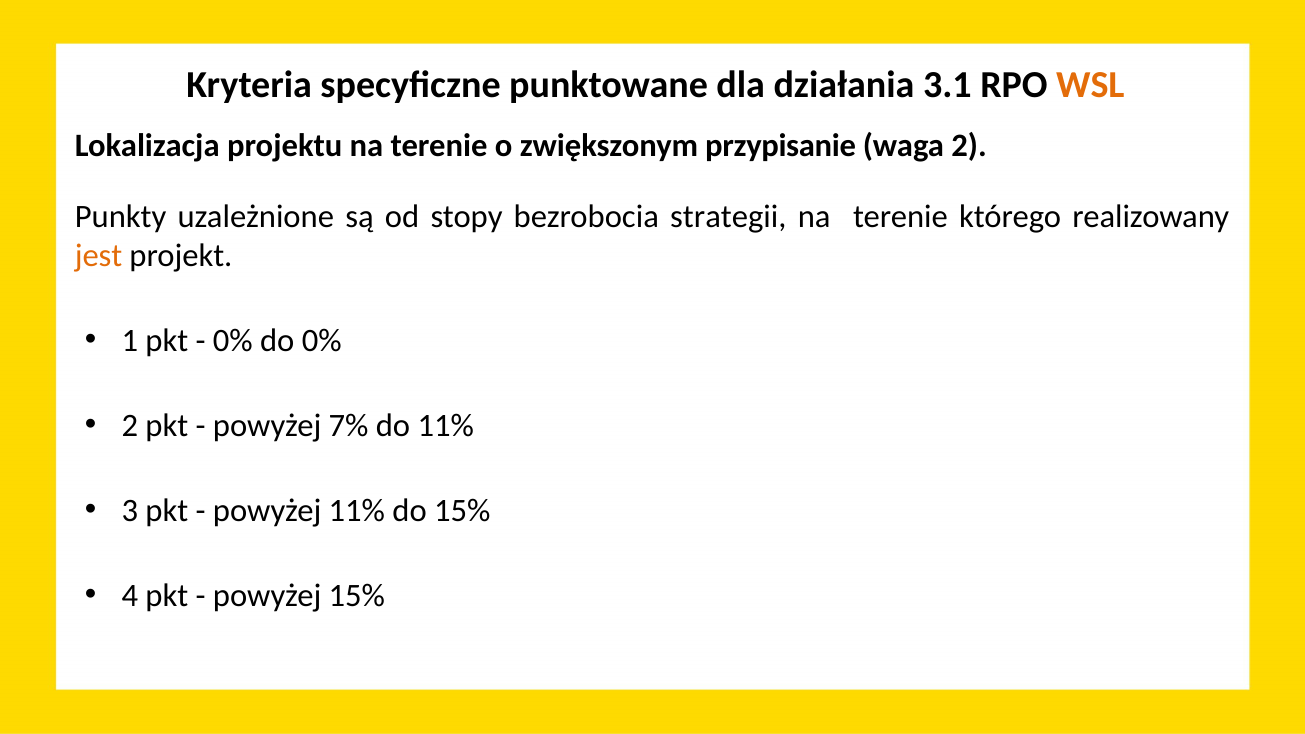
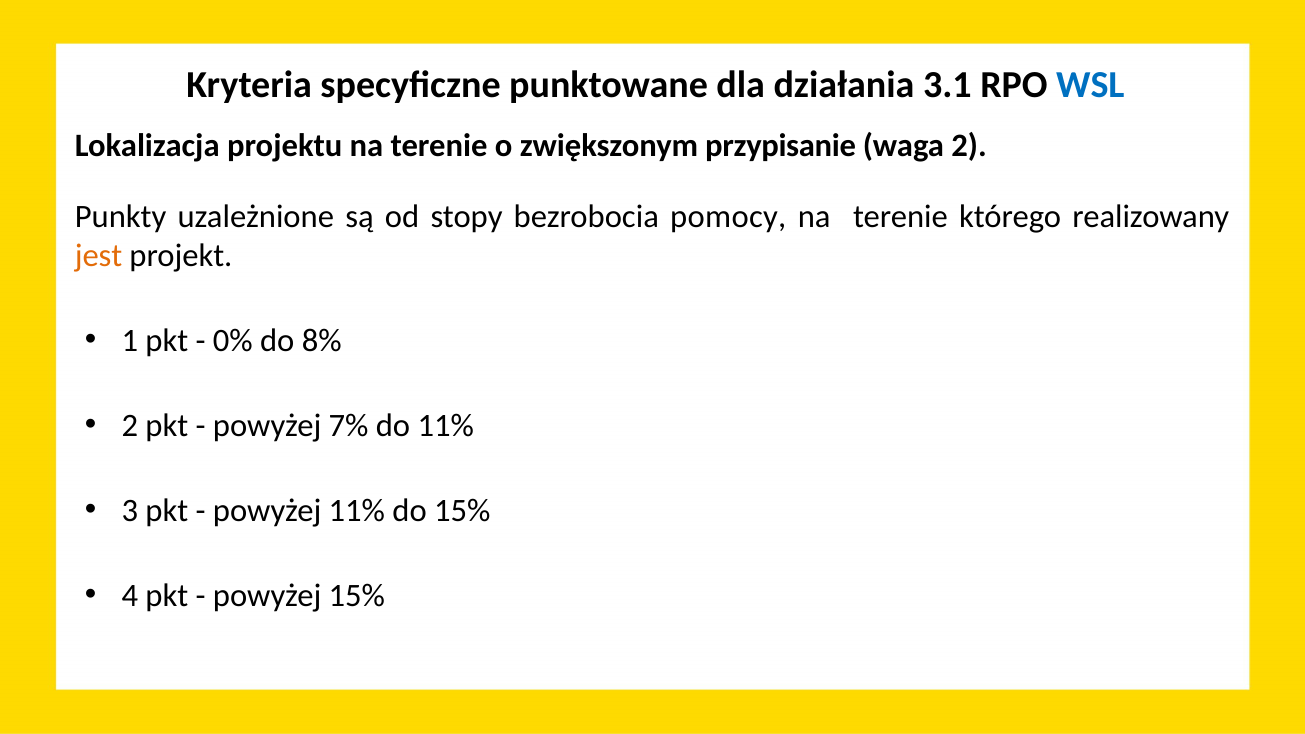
WSL colour: orange -> blue (1090, 85)
strategii: strategii -> pomocy (728, 217)
do 0%: 0% -> 8% (322, 341)
